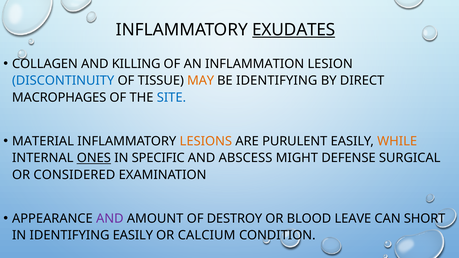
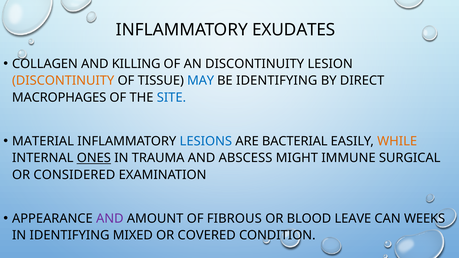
EXUDATES underline: present -> none (294, 30)
AN INFLAMMATION: INFLAMMATION -> DISCONTINUITY (255, 64)
DISCONTINUITY colour: blue -> orange (63, 81)
MAY colour: orange -> blue (201, 81)
LESIONS colour: orange -> blue (206, 141)
PURULENT: PURULENT -> BACTERIAL (295, 141)
SPECIFIC: SPECIFIC -> TRAUMA (158, 158)
DEFENSE: DEFENSE -> IMMUNE (348, 158)
DESTROY: DESTROY -> FIBROUS (234, 219)
SHORT: SHORT -> WEEKS (425, 219)
IDENTIFYING EASILY: EASILY -> MIXED (133, 236)
CALCIUM: CALCIUM -> COVERED (207, 236)
